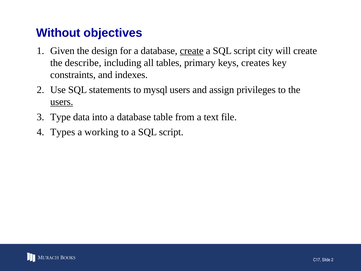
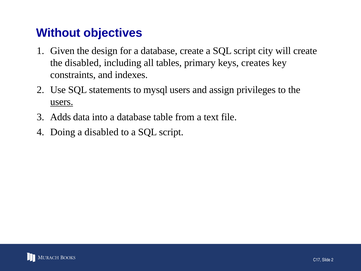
create underline: present -> none (192, 51)
the describe: describe -> disabled (83, 63)
Type: Type -> Adds (61, 117)
Types: Types -> Doing (63, 132)
a working: working -> disabled (101, 132)
